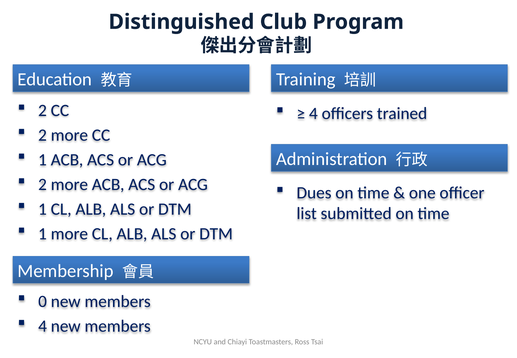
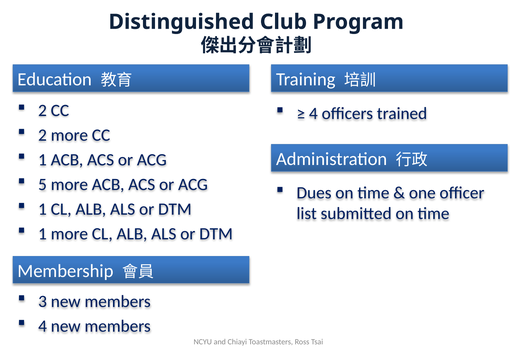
2: 2 -> 5 (43, 184)
0: 0 -> 3 (43, 301)
